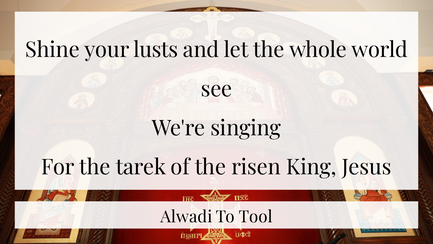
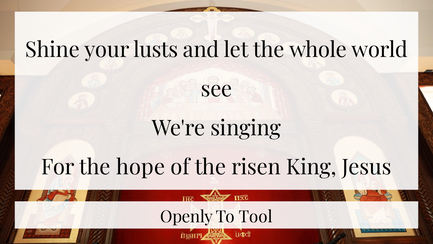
tarek: tarek -> hope (141, 167)
Alwadi: Alwadi -> Openly (187, 217)
